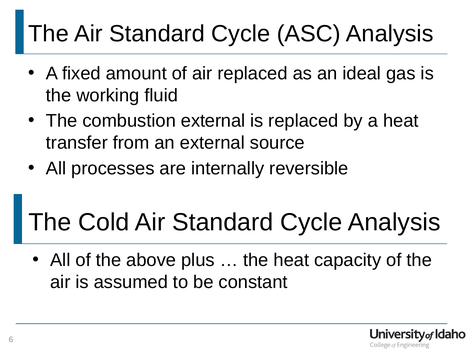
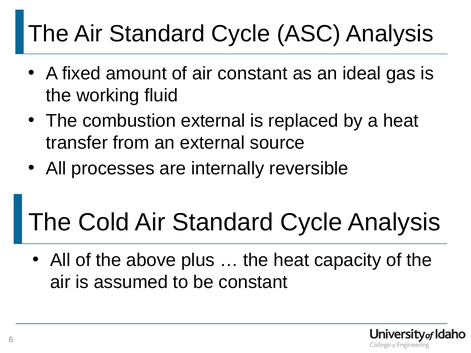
air replaced: replaced -> constant (252, 73)
